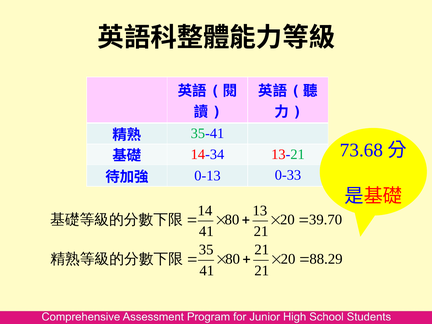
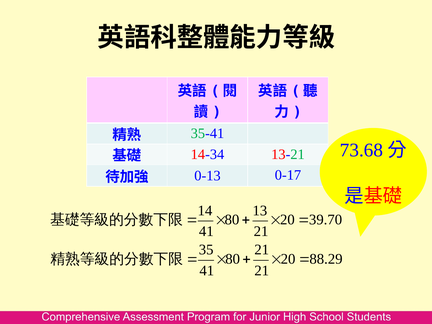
0-33: 0-33 -> 0-17 (288, 175)
